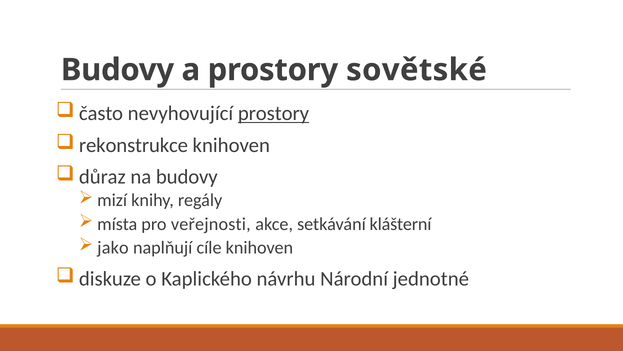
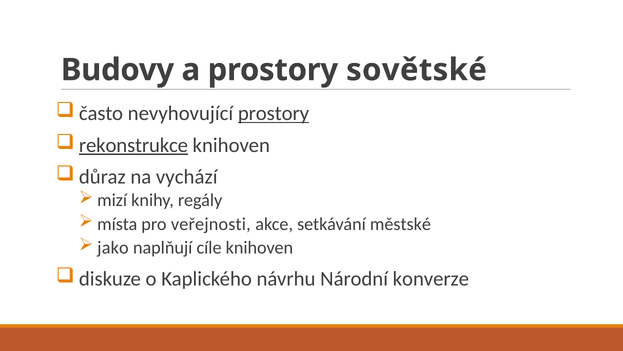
rekonstrukce underline: none -> present (134, 145)
na budovy: budovy -> vychází (187, 176)
klášterní: klášterní -> městské (400, 224)
jednotné: jednotné -> konverze (431, 279)
